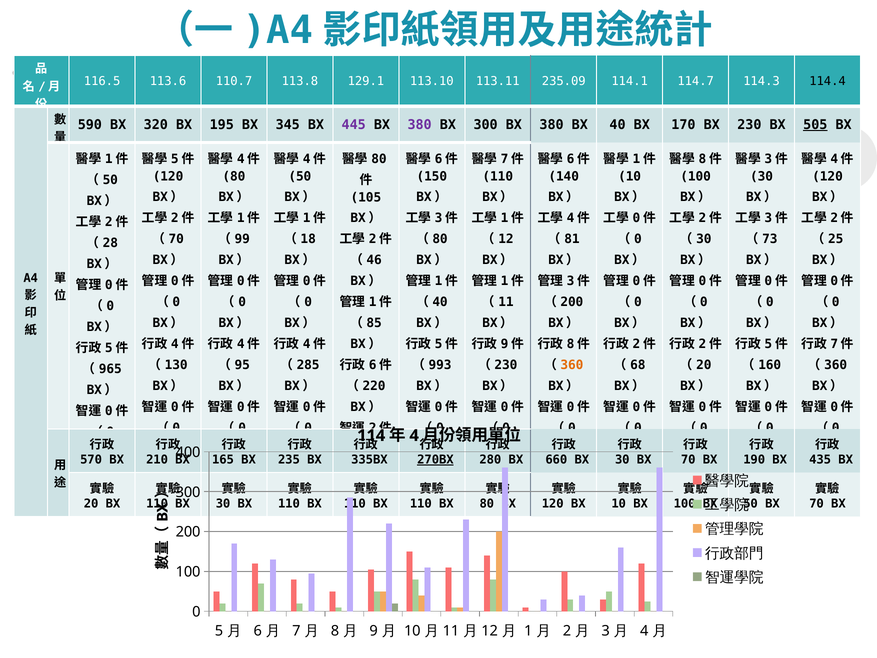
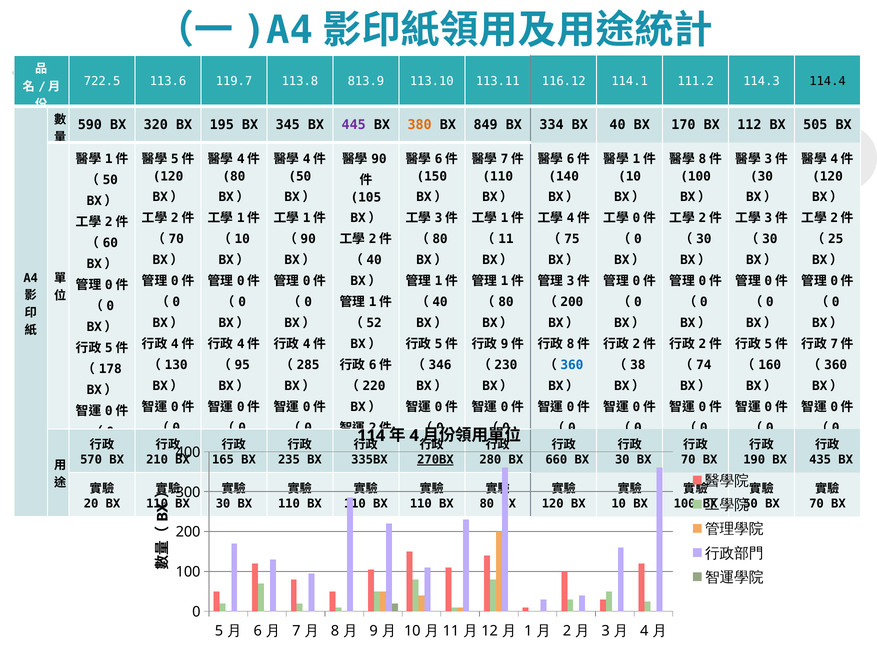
116.5: 116.5 -> 722.5 (102, 81)
110.7: 110.7 -> 119.7 (234, 81)
129.1: 129.1 -> 813.9 (366, 81)
235.09: 235.09 -> 116.12 (564, 81)
114.7: 114.7 -> 111.2 (696, 81)
380 colour: purple -> orange (420, 125)
BX 300: 300 -> 849 (486, 125)
380: 380 -> 334 (552, 125)
BX 230: 230 -> 112 (749, 125)
505 underline: present -> none (815, 125)
80: 80 -> 90 (379, 159)
99: 99 -> 10 (242, 239)
18: 18 -> 90 (308, 239)
12: 12 -> 11 (506, 239)
81: 81 -> 75 (572, 239)
73: 73 -> 30 (770, 239)
28: 28 -> 60 (110, 243)
46: 46 -> 40 (374, 260)
11: 11 -> 80 (506, 302)
85: 85 -> 52 (374, 323)
993: 993 -> 346 (440, 365)
360 colour: orange -> blue (572, 365)
68: 68 -> 38 (638, 365)
20: 20 -> 74 (704, 365)
965: 965 -> 178 (110, 369)
